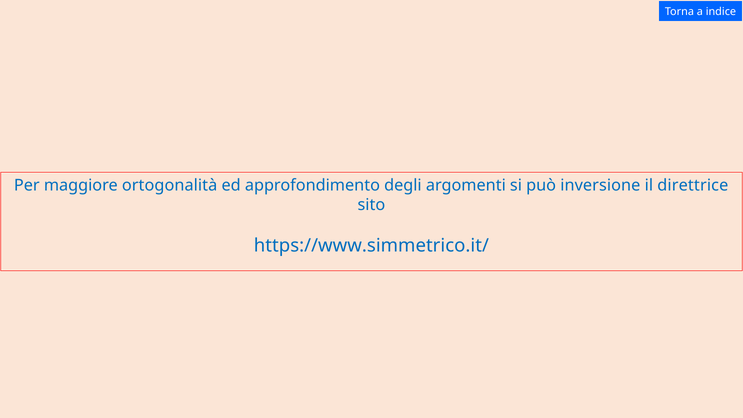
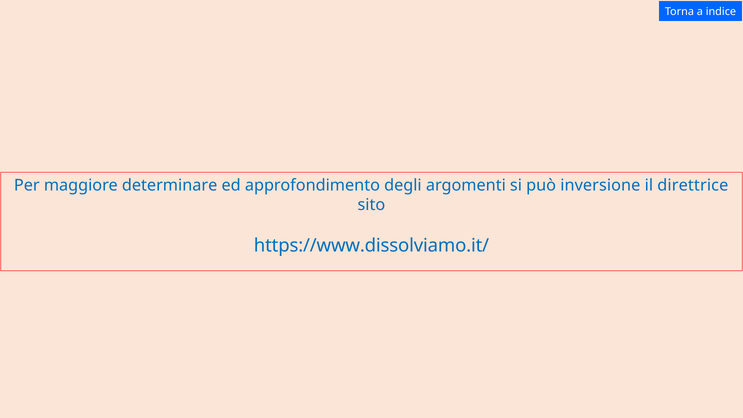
ortogonalità: ortogonalità -> determinare (170, 185)
https://www.simmetrico.it/: https://www.simmetrico.it/ -> https://www.dissolviamo.it/ (371, 246)
